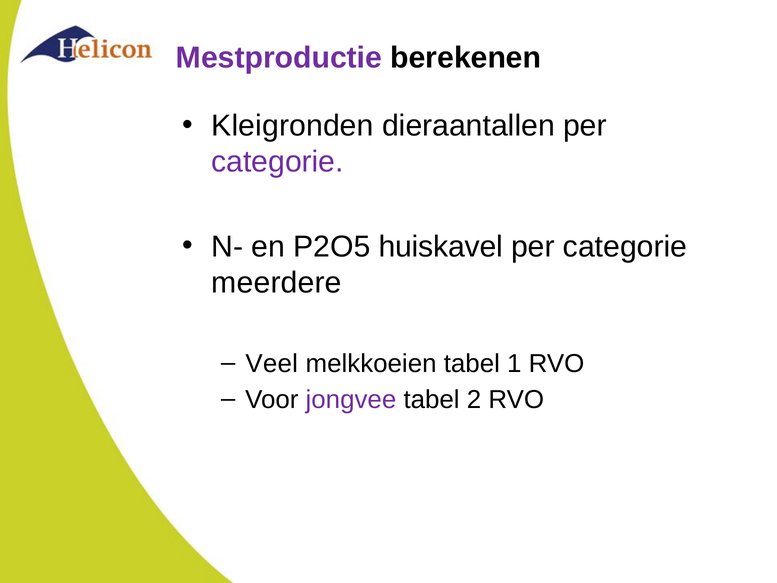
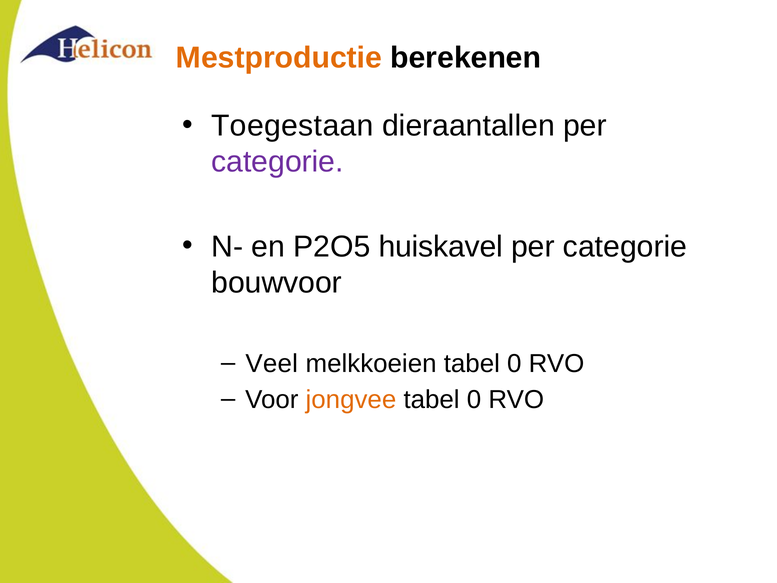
Mestproductie colour: purple -> orange (279, 58)
Kleigronden: Kleigronden -> Toegestaan (292, 126)
meerdere: meerdere -> bouwvoor (277, 283)
melkkoeien tabel 1: 1 -> 0 (514, 363)
jongvee colour: purple -> orange (351, 400)
2: 2 -> 0 (474, 400)
